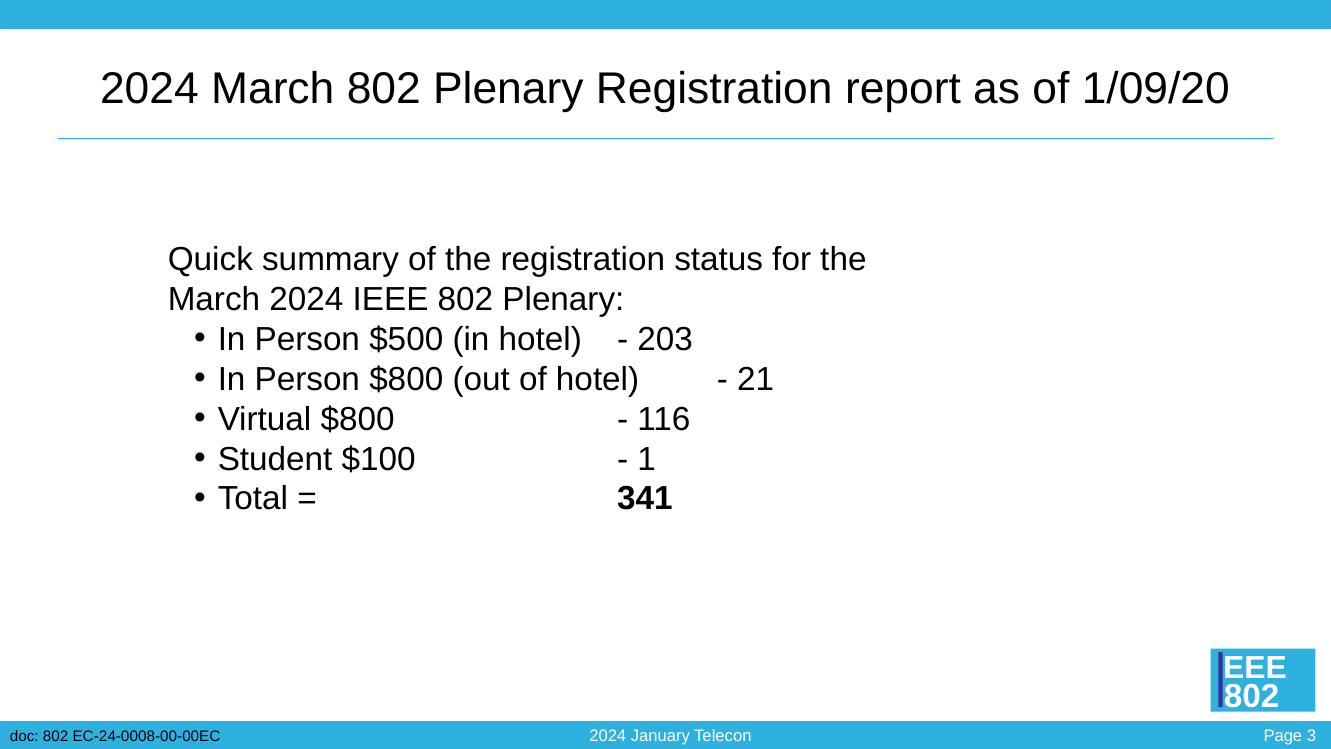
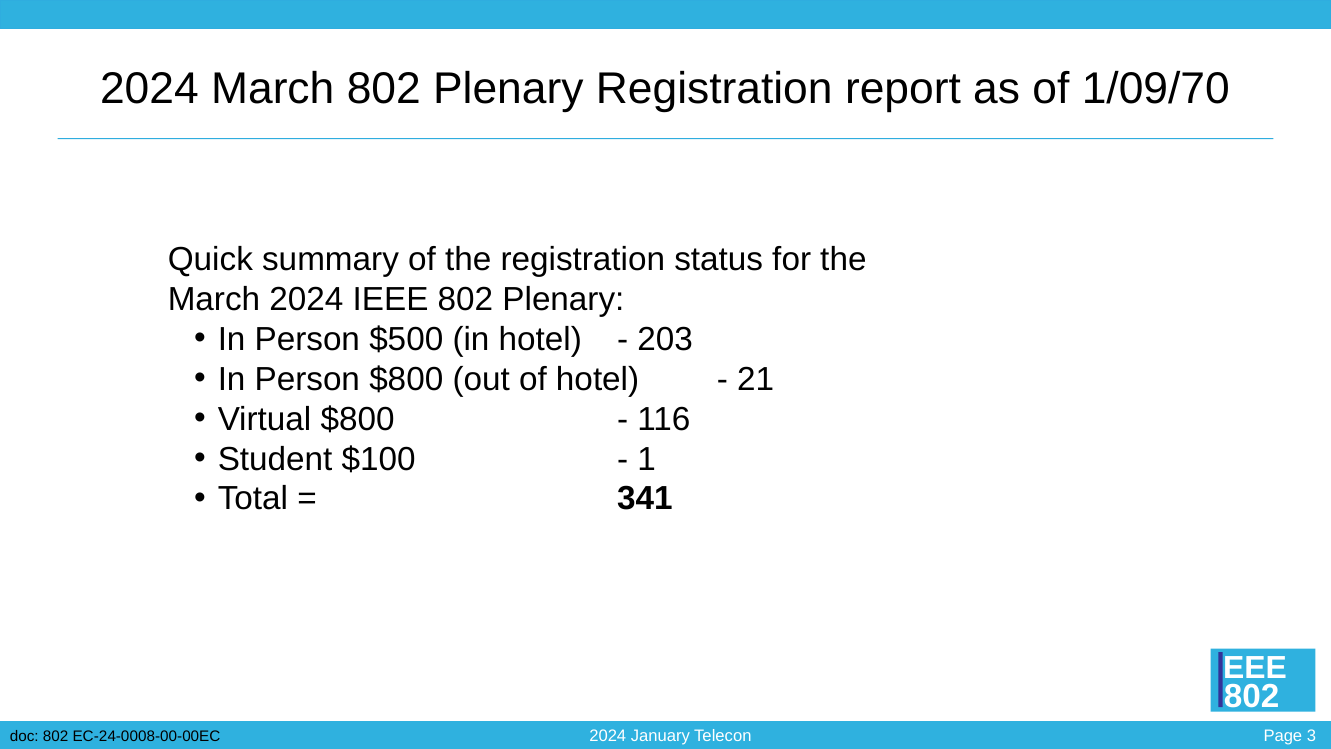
1/09/20: 1/09/20 -> 1/09/70 (1156, 89)
